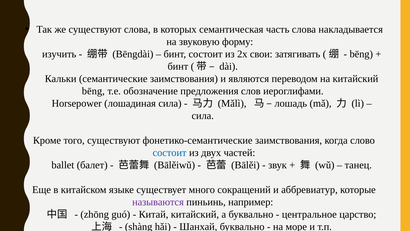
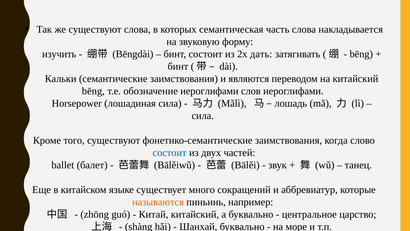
свои: свои -> дать (261, 54)
обозначение предложения: предложения -> иероглифами (209, 91)
называются colour: purple -> orange (158, 202)
